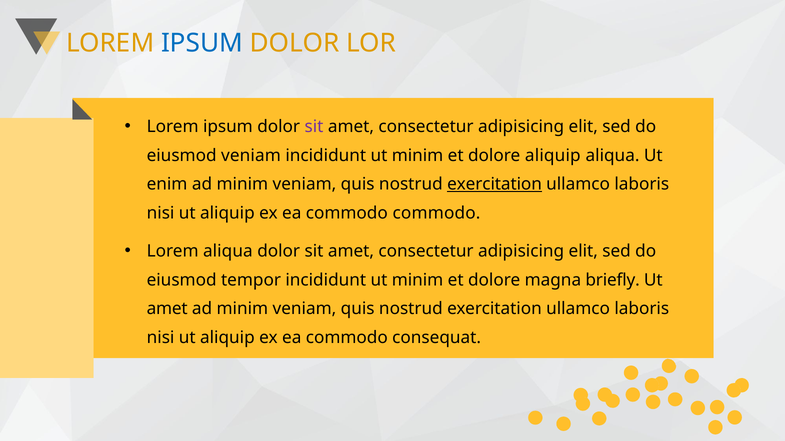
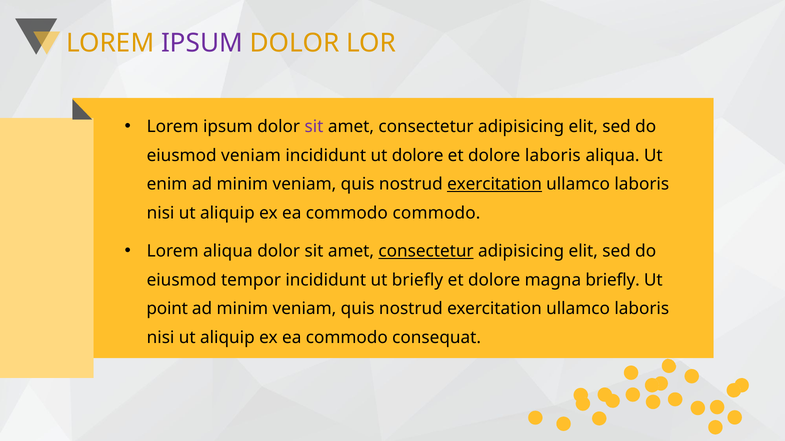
IPSUM colour: blue -> purple (202, 43)
minim: minim -> dolore (418, 156)
dolore aliquip: aliquip -> laboris (553, 156)
consectetur underline: none -> present (426, 252)
tempor incididunt ut minim: minim -> briefly (417, 280)
amet: amet -> point (167, 309)
